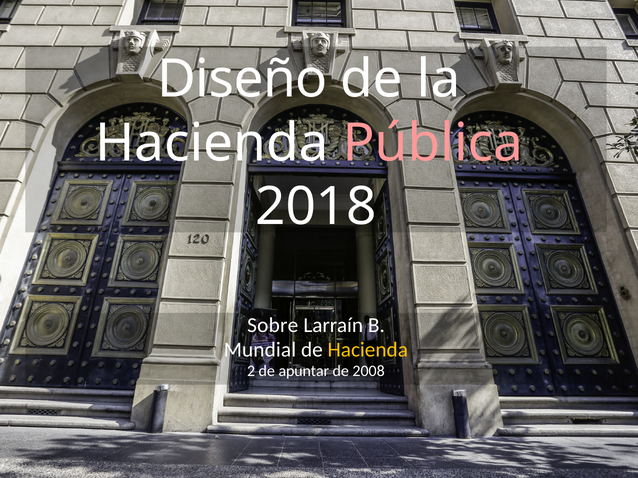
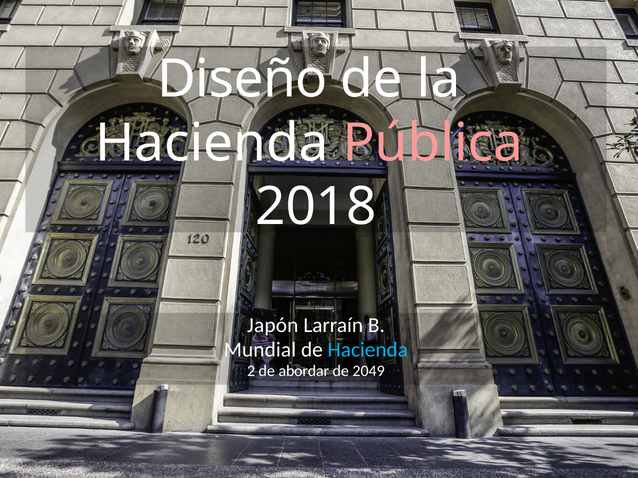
Sobre: Sobre -> Japón (273, 326)
Hacienda colour: yellow -> light blue (368, 350)
apuntar: apuntar -> abordar (304, 372)
2008: 2008 -> 2049 (369, 372)
